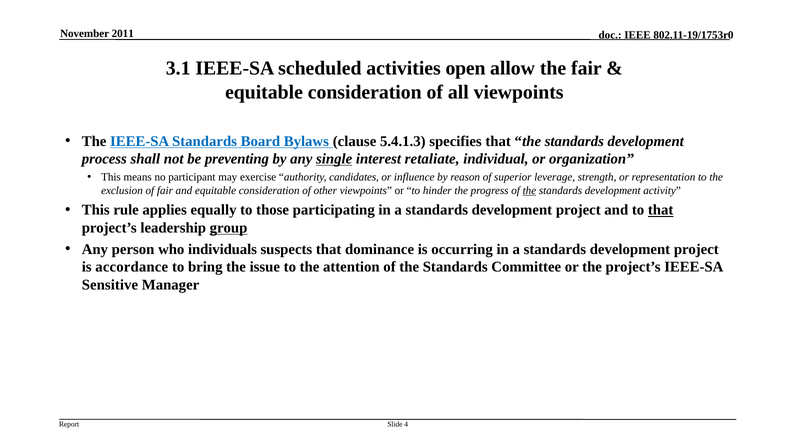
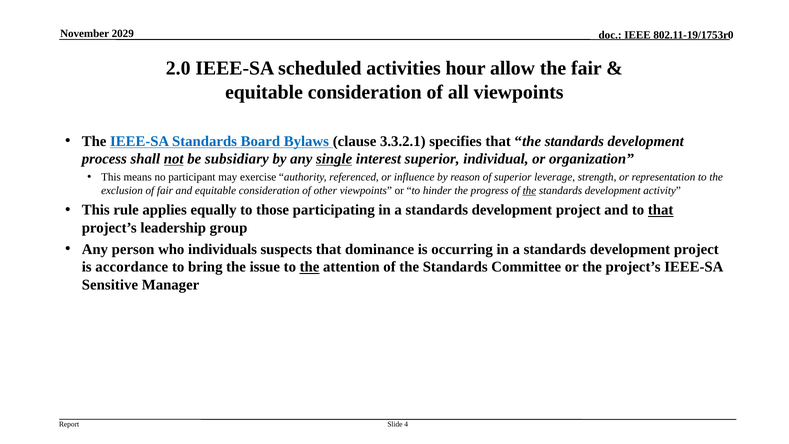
2011: 2011 -> 2029 (123, 33)
3.1: 3.1 -> 2.0 (178, 68)
open: open -> hour (466, 68)
5.4.1.3: 5.4.1.3 -> 3.3.2.1 (403, 141)
not underline: none -> present (174, 159)
preventing: preventing -> subsidiary (237, 159)
interest retaliate: retaliate -> superior (432, 159)
candidates: candidates -> referenced (354, 177)
group underline: present -> none (229, 228)
the underline: none -> present (310, 267)
